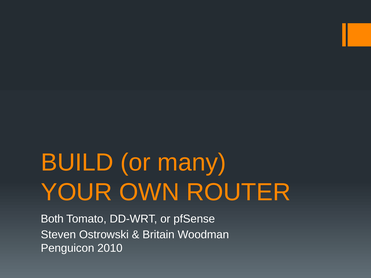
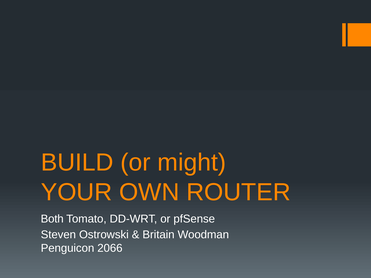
many: many -> might (192, 163)
2010: 2010 -> 2066 (110, 248)
